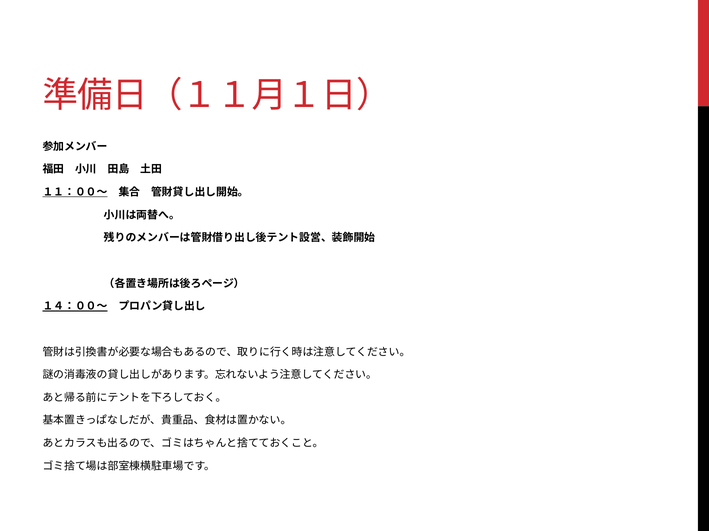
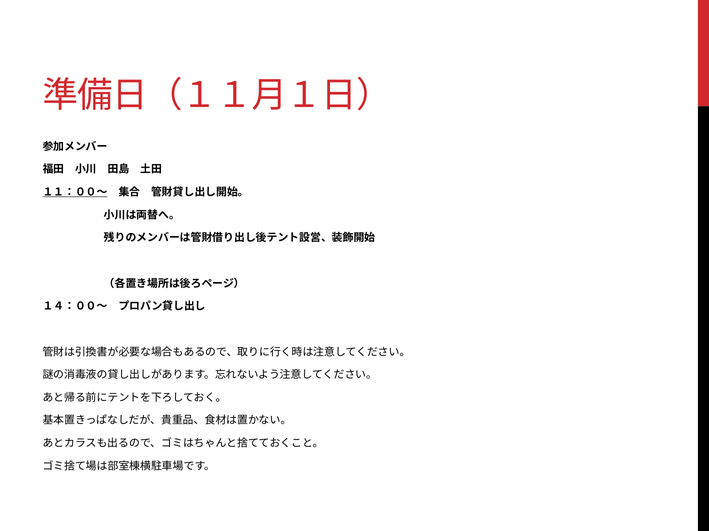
１４：００～ underline: present -> none (75, 307)
